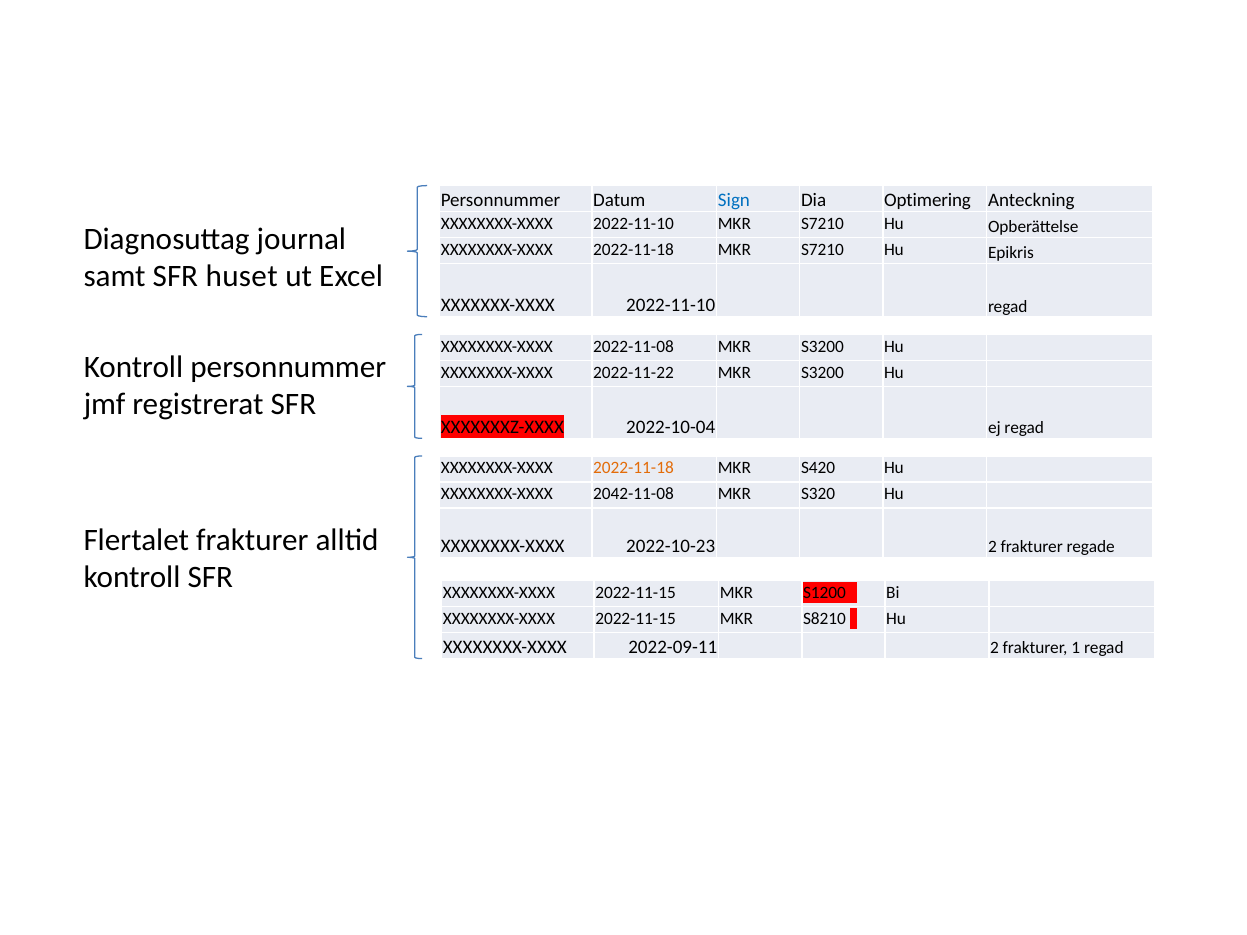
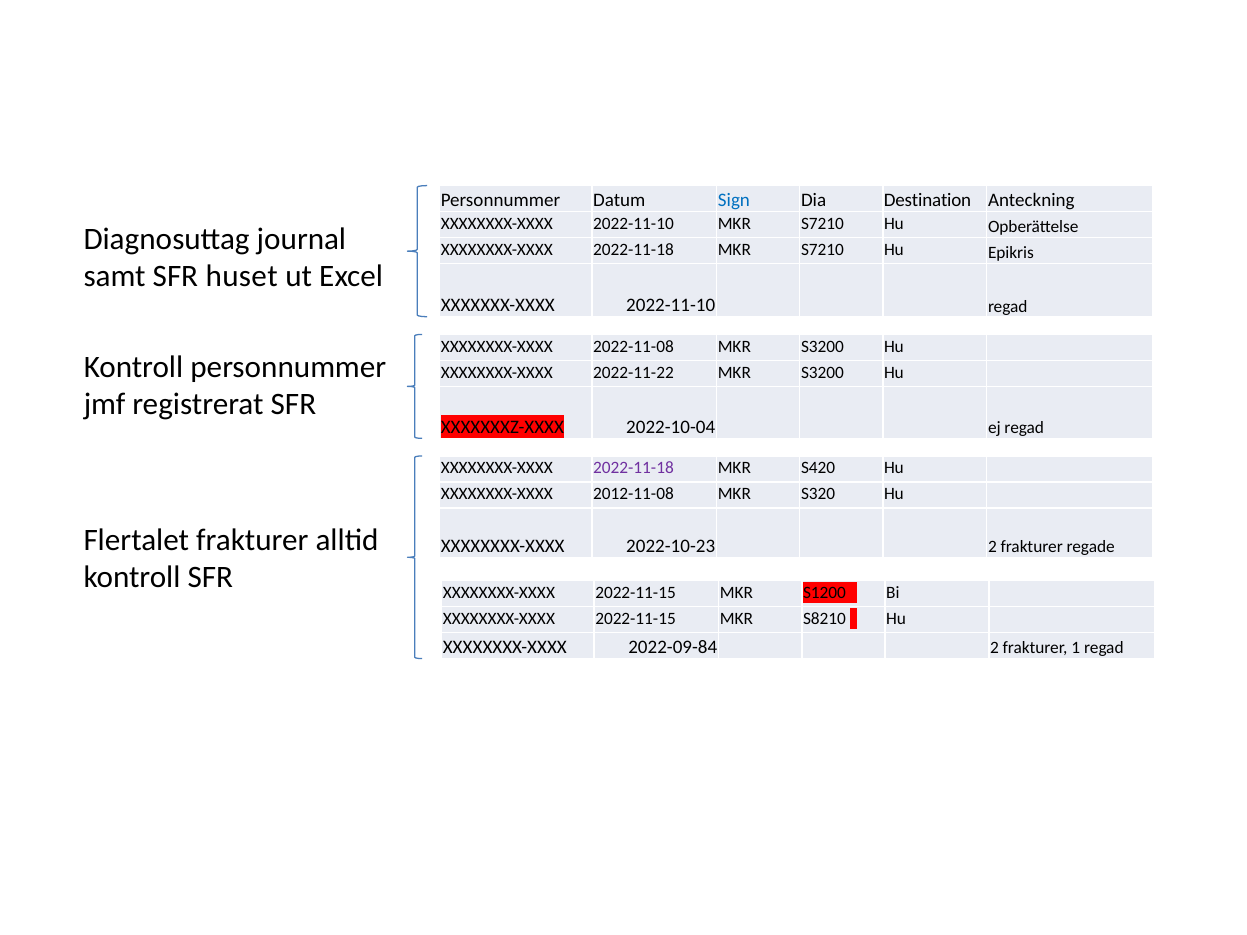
Optimering: Optimering -> Destination (928, 200)
2022-11-18 colour: orange -> purple (634, 468)
2042-11-08: 2042-11-08 -> 2012-11-08 (634, 494)
2022-09-11: 2022-09-11 -> 2022-09-84 (673, 647)
